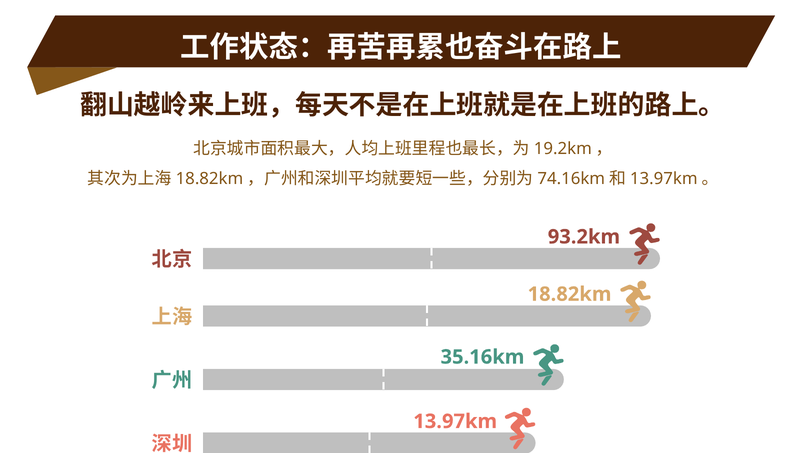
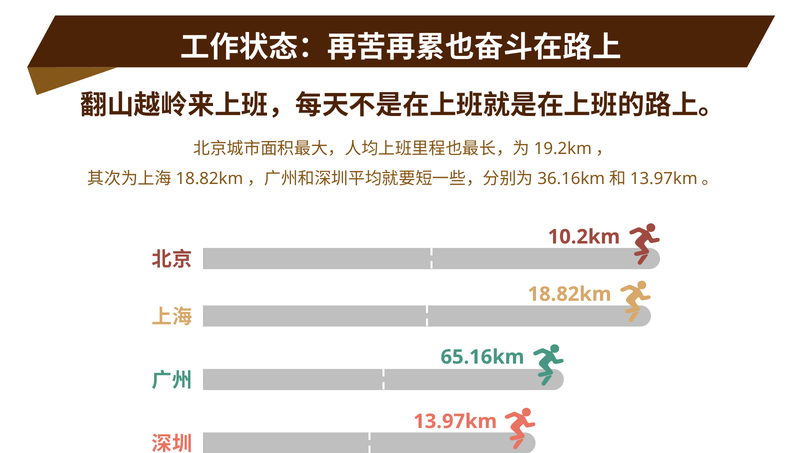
74.16km: 74.16km -> 36.16km (571, 179)
93.2km: 93.2km -> 10.2km (584, 237)
35.16km: 35.16km -> 65.16km (482, 357)
